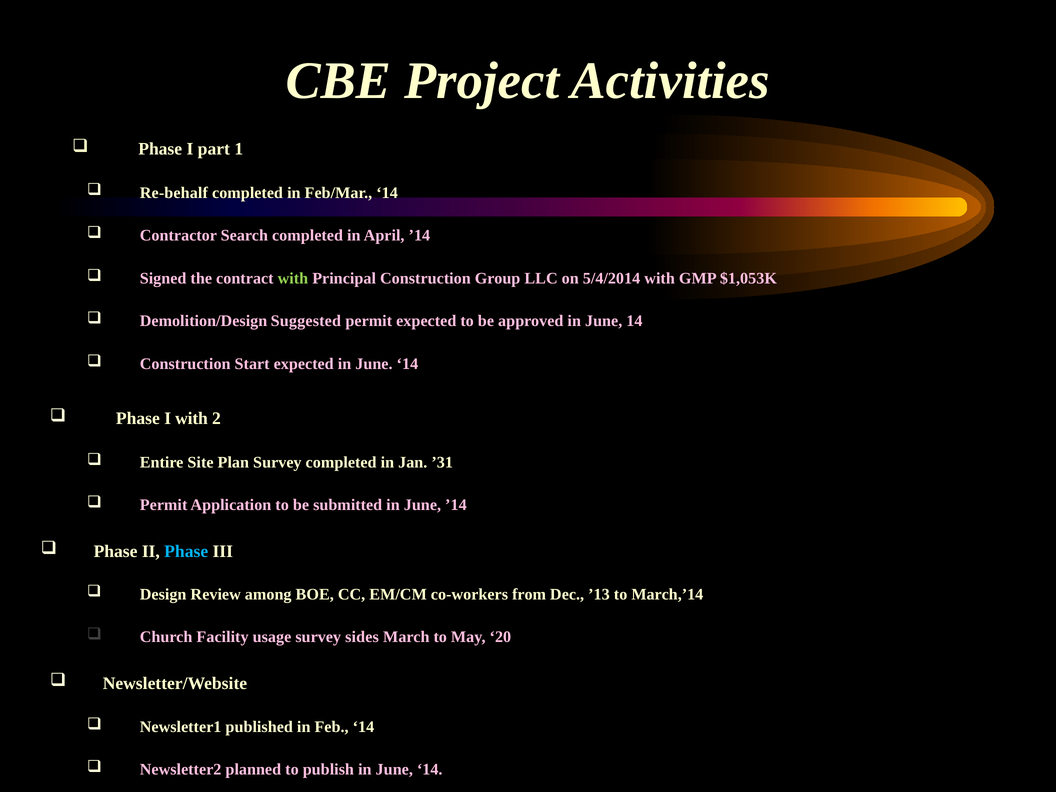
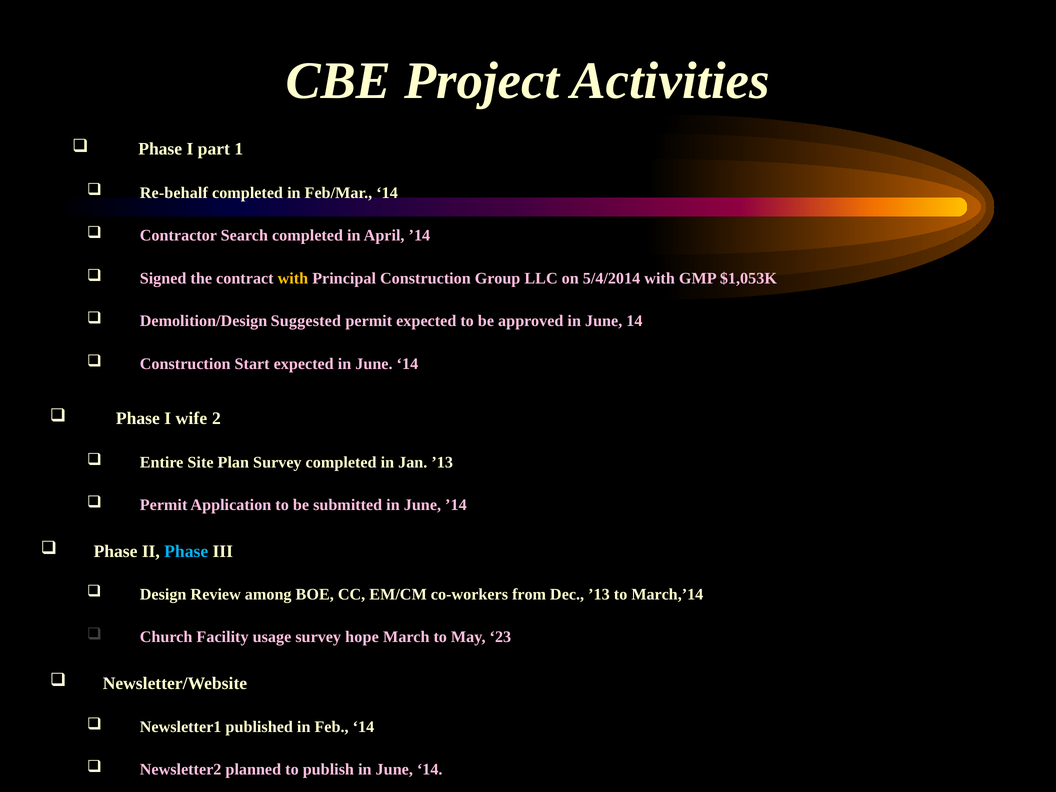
with colour: light green -> yellow (293, 278)
I with: with -> wife (191, 419)
Jan ’31: ’31 -> ’13 (442, 462)
sides: sides -> hope (362, 637)
20: 20 -> 23 (500, 637)
